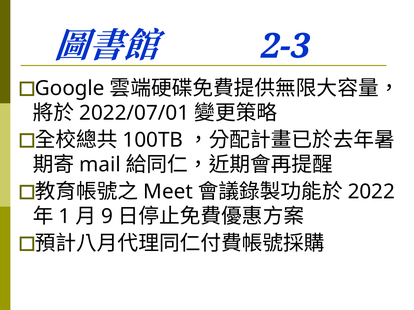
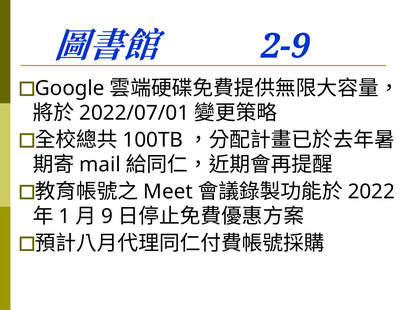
2-3: 2-3 -> 2-9 (285, 46)
